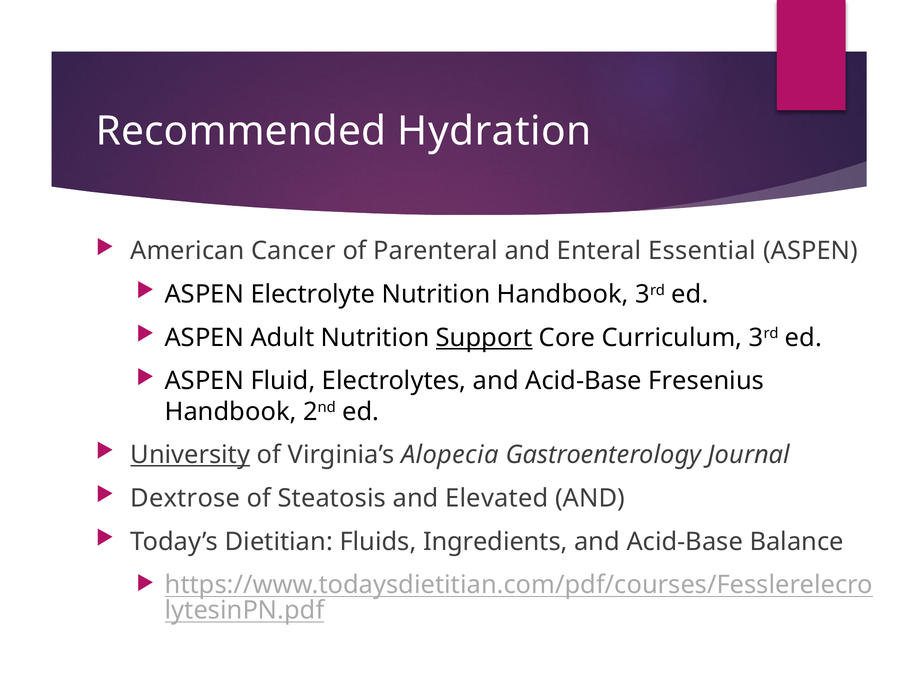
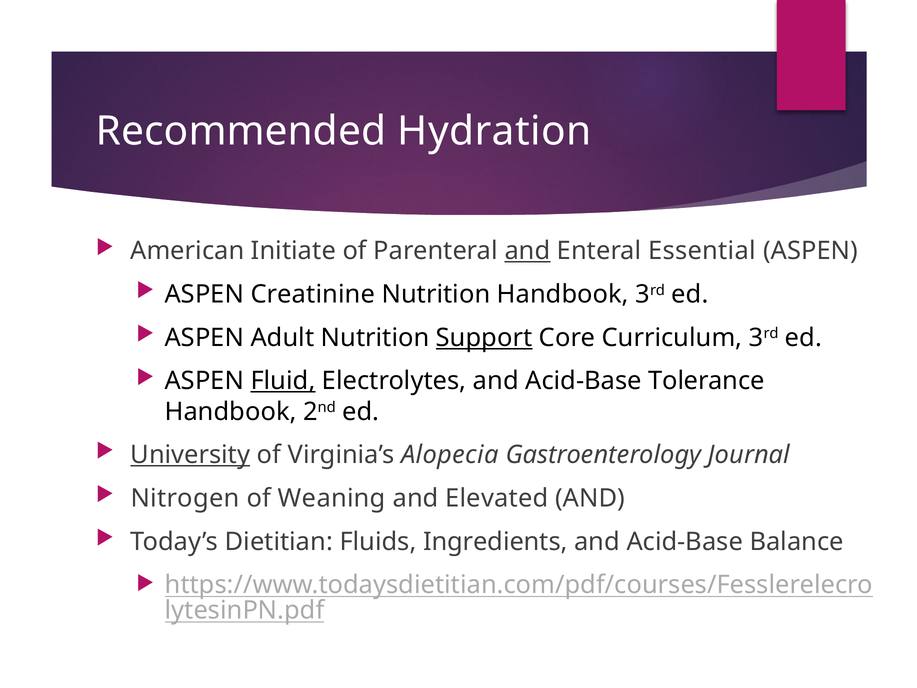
Cancer: Cancer -> Initiate (293, 251)
and underline: none -> present (527, 251)
Electrolyte: Electrolyte -> Creatinine (313, 294)
Fluid underline: none -> present (283, 381)
Fresenius: Fresenius -> Tolerance (706, 381)
Dextrose: Dextrose -> Nitrogen (185, 498)
Steatosis: Steatosis -> Weaning (332, 498)
